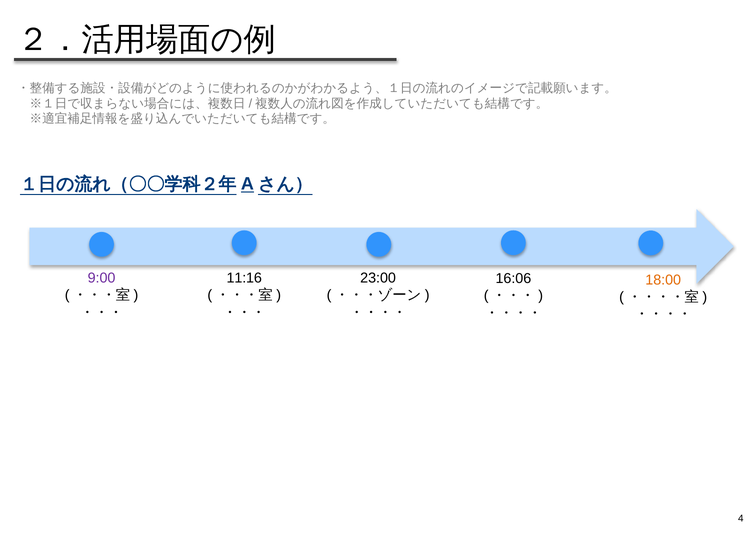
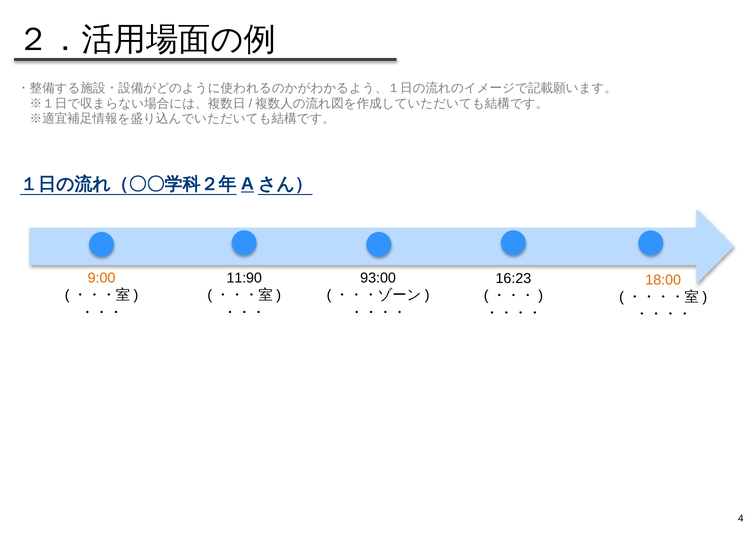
9:00 colour: purple -> orange (102, 278)
11:16: 11:16 -> 11:90 (244, 278)
23:00: 23:00 -> 93:00 (378, 278)
16:06: 16:06 -> 16:23 (513, 278)
